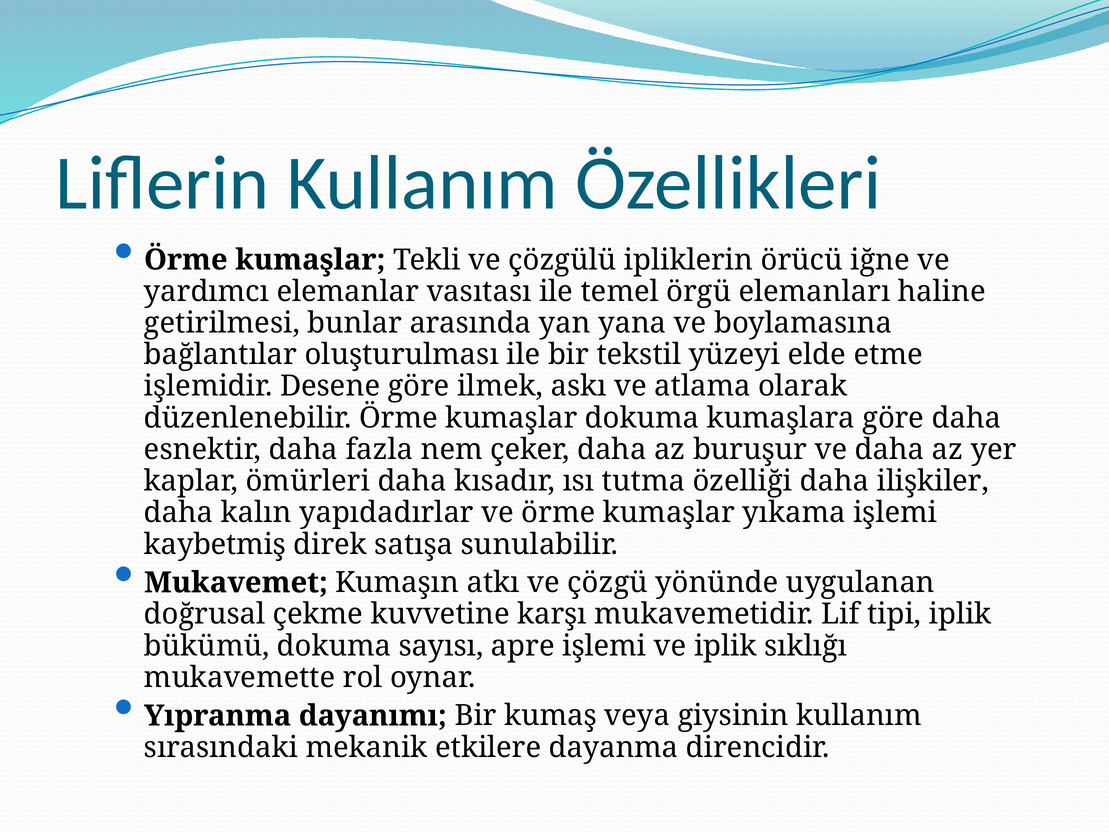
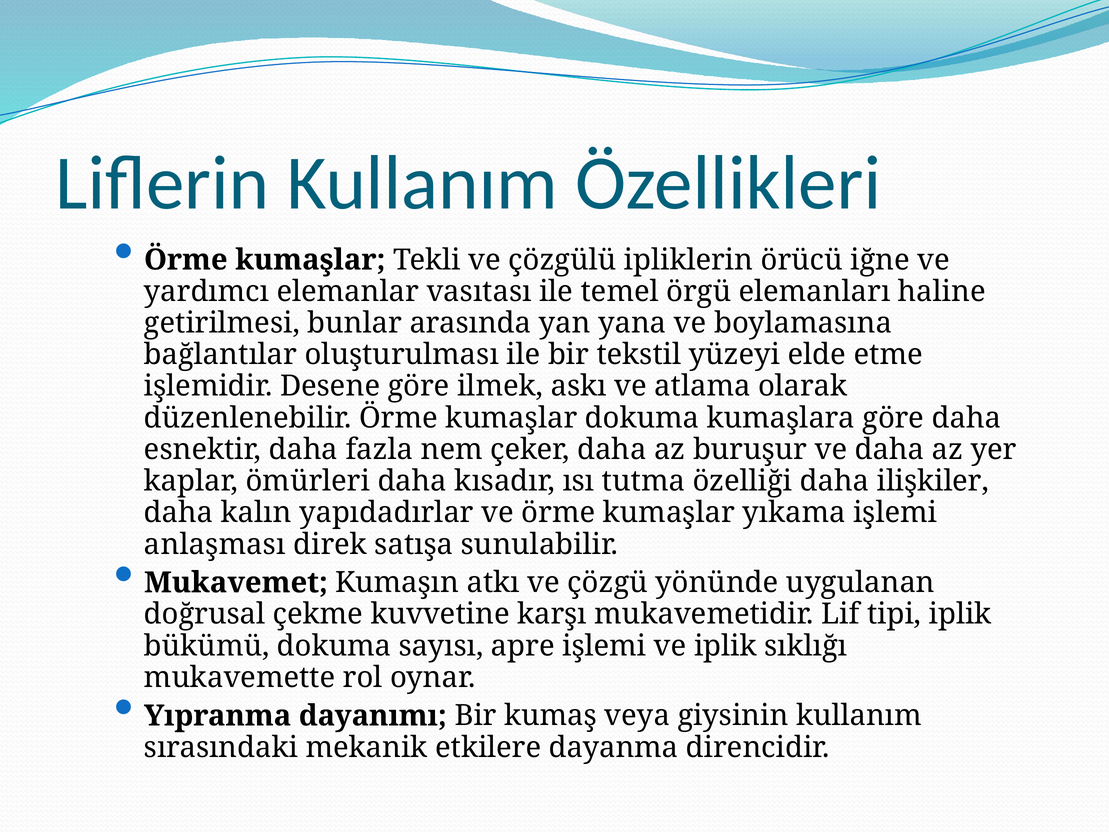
kaybetmiş: kaybetmiş -> anlaşması (215, 544)
